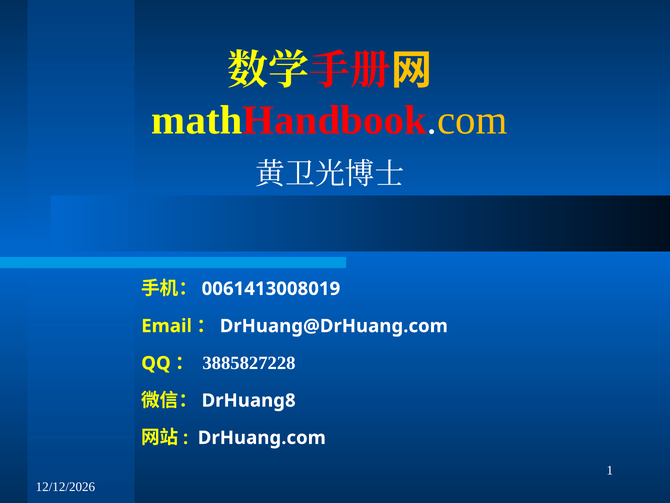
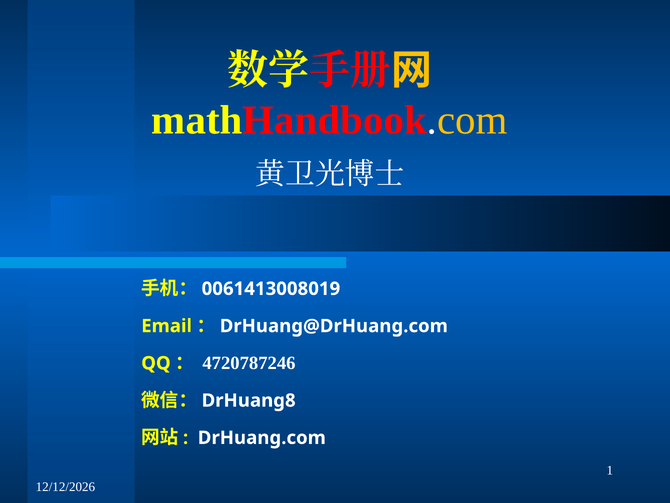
3885827228: 3885827228 -> 4720787246 (249, 363)
